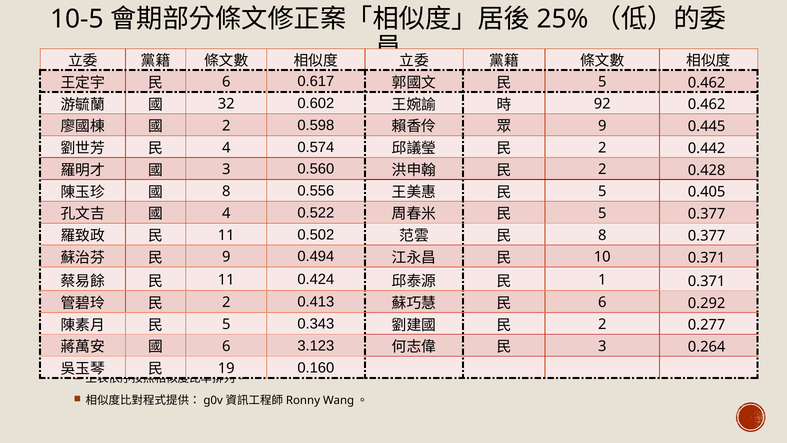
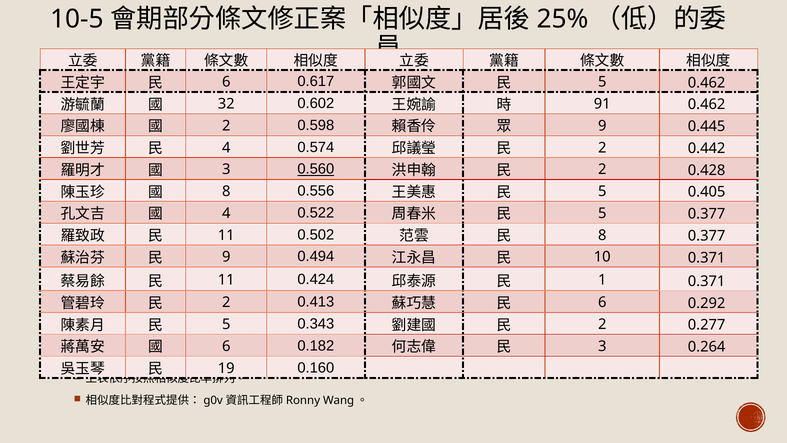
92: 92 -> 91 (602, 104)
0.560 underline: none -> present (316, 169)
3.123: 3.123 -> 0.182 (316, 346)
